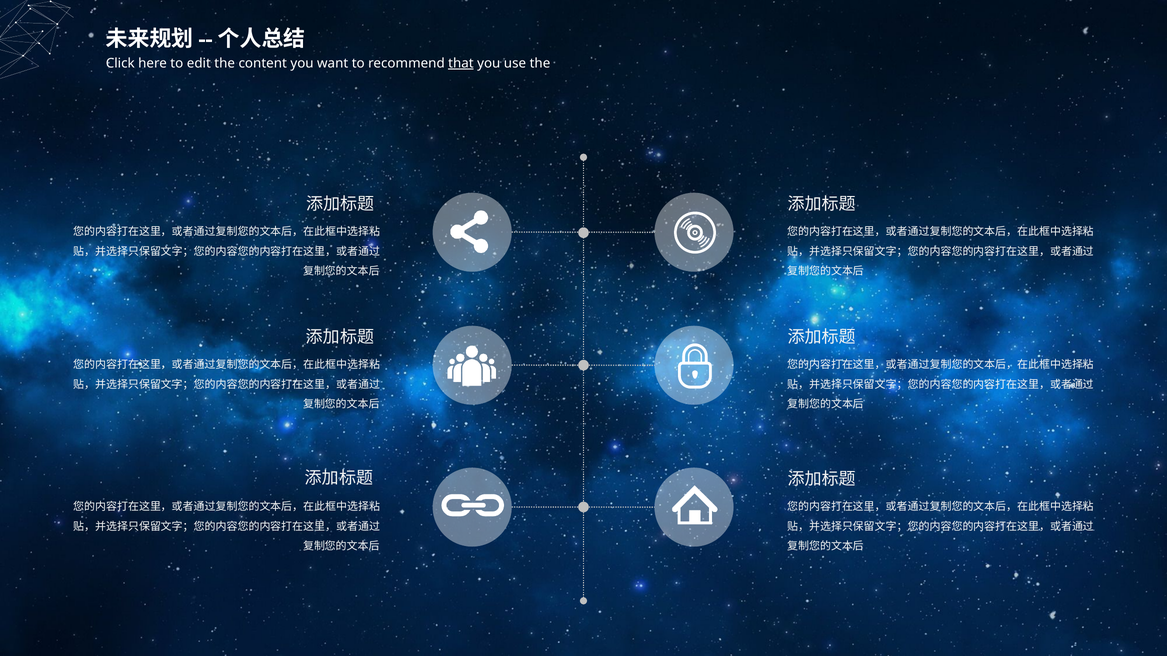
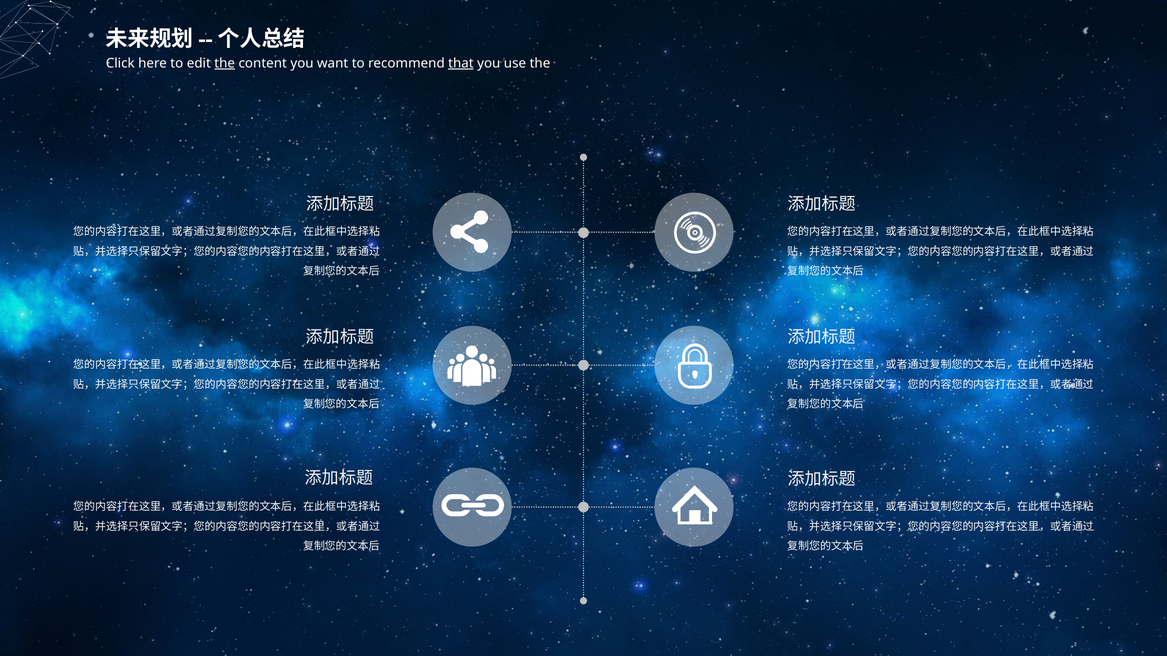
the underline: none -> present (225, 63)
